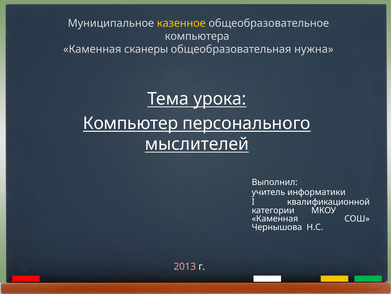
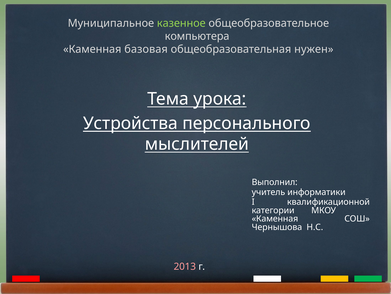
казенное colour: yellow -> light green (181, 23)
сканеры: сканеры -> базовая (146, 49)
нужна: нужна -> нужен (314, 49)
Компьютер: Компьютер -> Устройства (130, 123)
